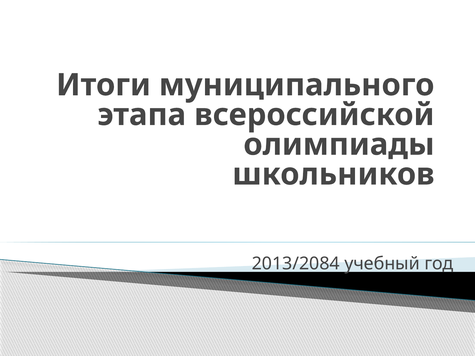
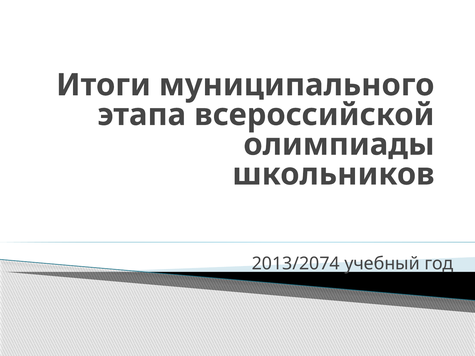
2013/2084: 2013/2084 -> 2013/2074 (296, 264)
